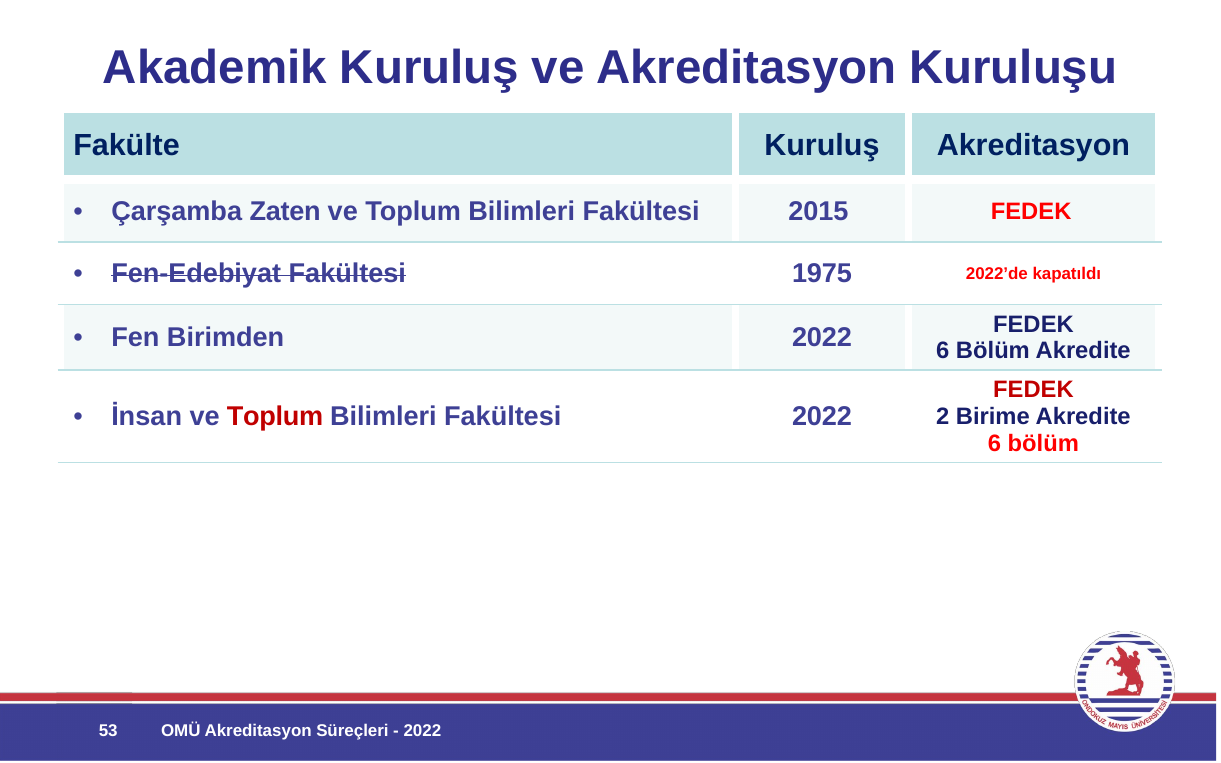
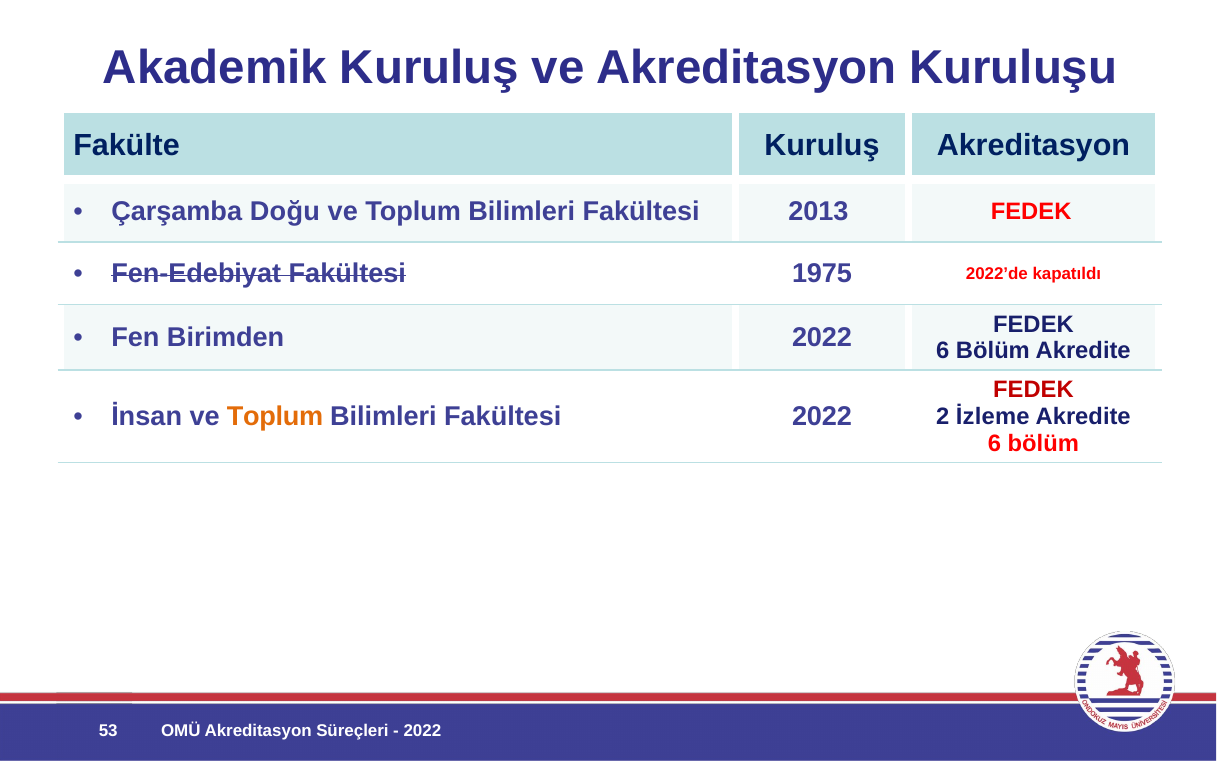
Zaten: Zaten -> Doğu (285, 211)
2015: 2015 -> 2013 (818, 211)
Toplum colour: red -> orange (275, 417)
Birime: Birime -> İzleme (993, 417)
